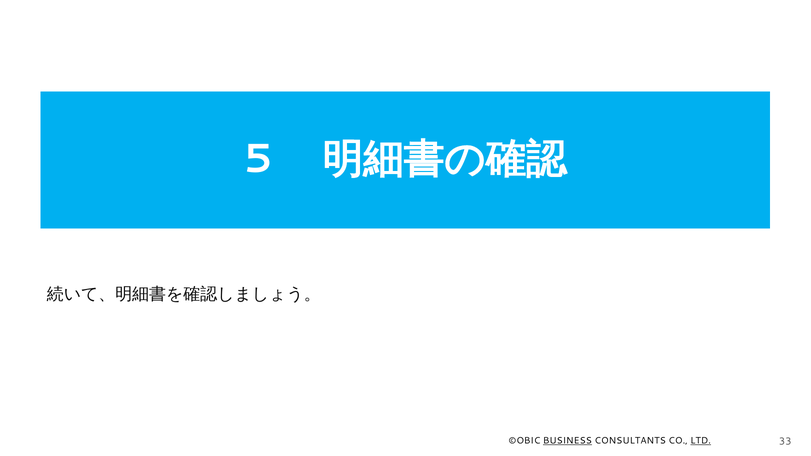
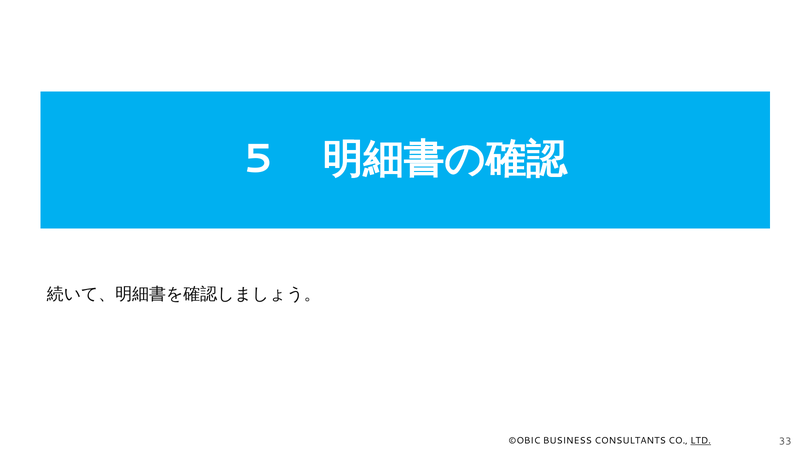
BUSINESS underline: present -> none (567, 441)
